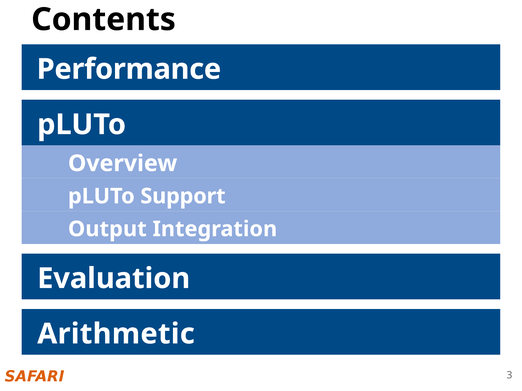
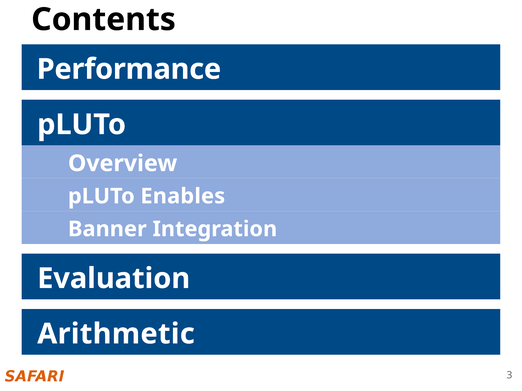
Support: Support -> Enables (183, 196)
Output: Output -> Banner (107, 229)
